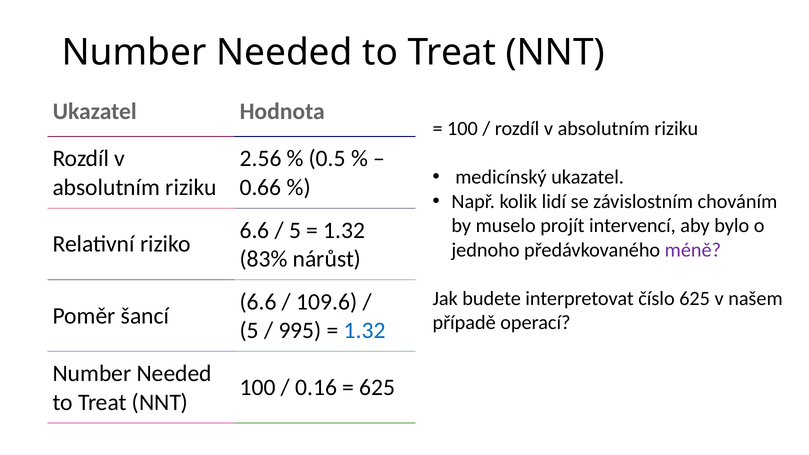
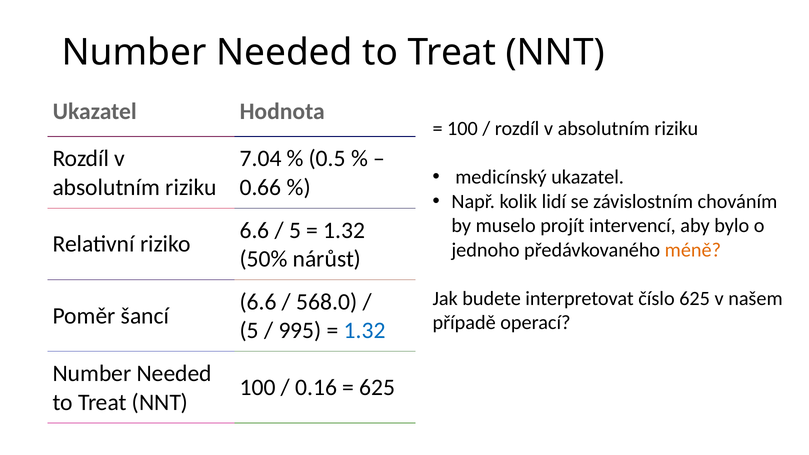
2.56: 2.56 -> 7.04 (261, 159)
méně colour: purple -> orange (693, 250)
83%: 83% -> 50% (264, 259)
109.6: 109.6 -> 568.0 (327, 302)
